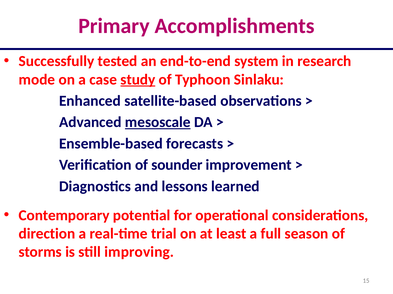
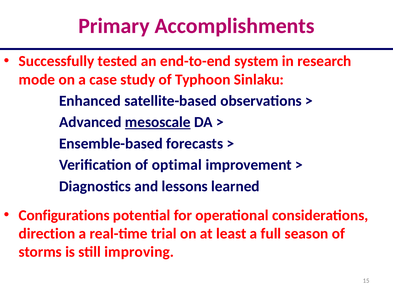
study underline: present -> none (138, 80)
sounder: sounder -> optimal (177, 165)
Contemporary: Contemporary -> Configurations (64, 216)
